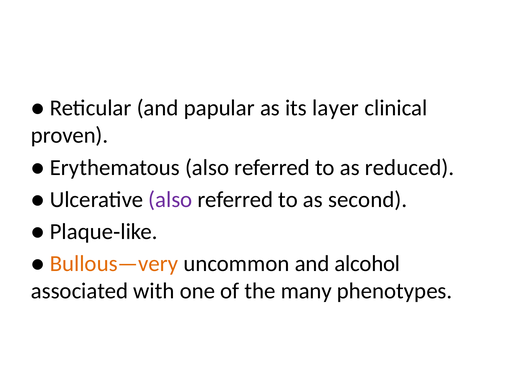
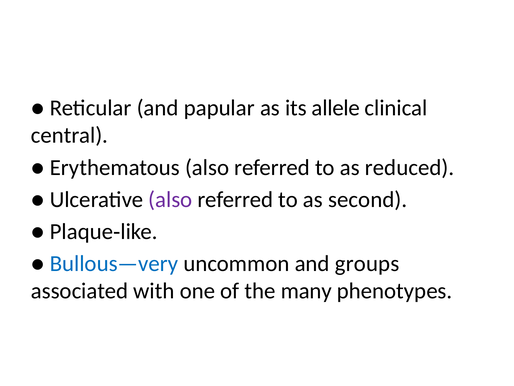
layer: layer -> allele (336, 108)
proven: proven -> central (69, 135)
Bullous—very colour: orange -> blue (114, 263)
alcohol: alcohol -> groups (367, 263)
